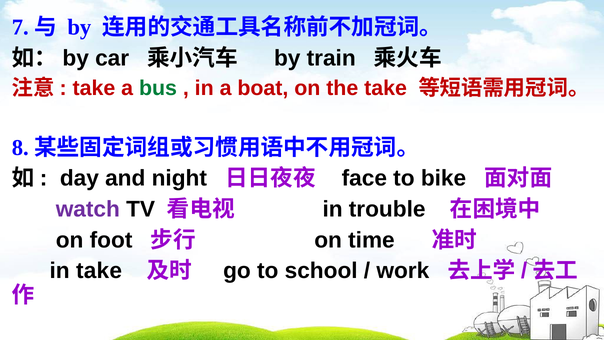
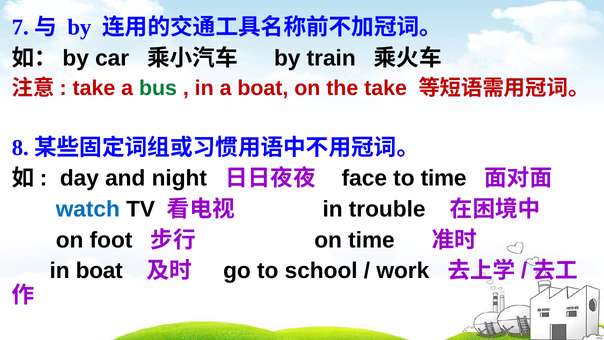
to bike: bike -> time (444, 178)
watch colour: purple -> blue (88, 209)
in take: take -> boat (99, 271)
